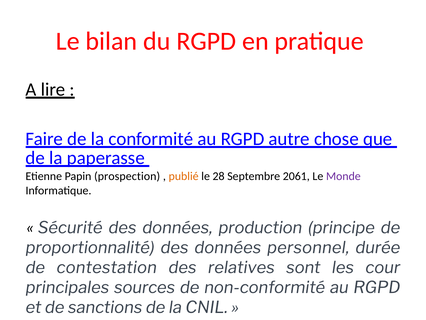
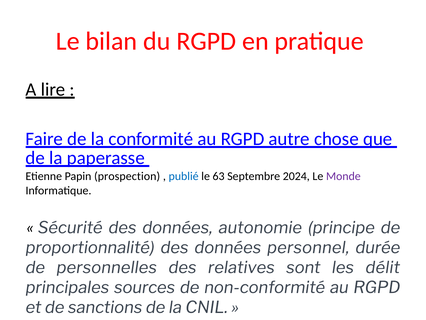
publié colour: orange -> blue (184, 176)
28: 28 -> 63 (219, 176)
2061: 2061 -> 2024 (296, 176)
production: production -> autonomie (260, 227)
contestation: contestation -> personnelles (107, 267)
cour: cour -> délit (383, 267)
